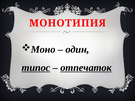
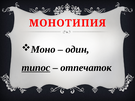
отпечаток underline: present -> none (86, 68)
